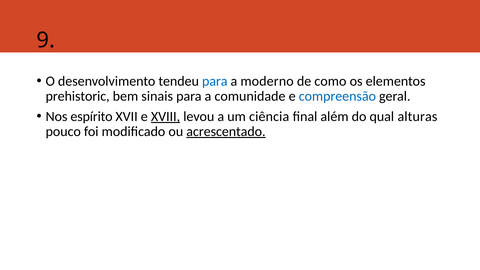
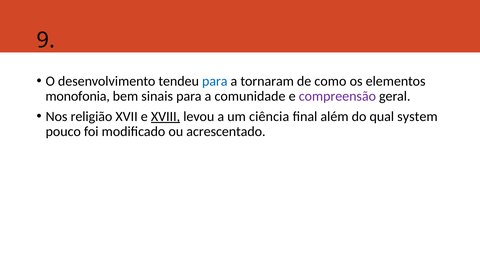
moderno: moderno -> tornaram (267, 81)
prehistoric: prehistoric -> monofonia (78, 96)
compreensão colour: blue -> purple (337, 96)
espírito: espírito -> religião (91, 116)
alturas: alturas -> system (417, 116)
acrescentado underline: present -> none (226, 132)
